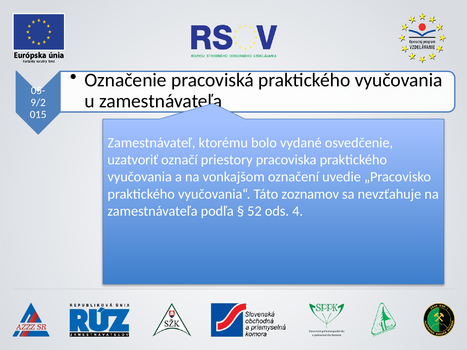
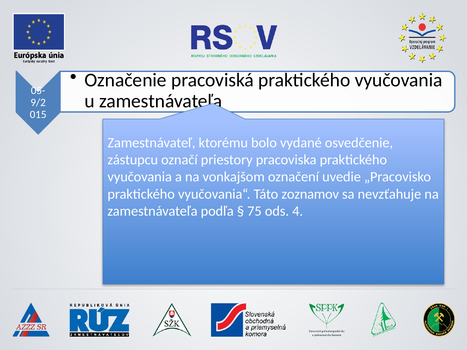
uzatvoriť: uzatvoriť -> zástupcu (133, 160)
52: 52 -> 75 (254, 211)
